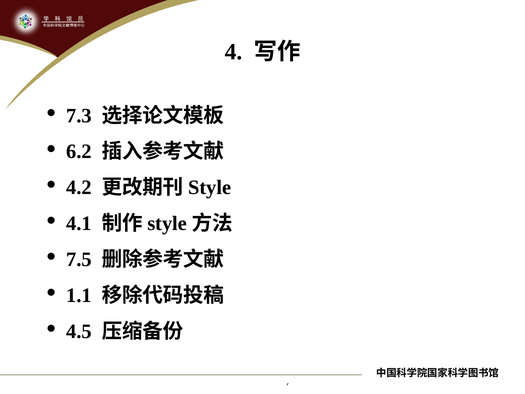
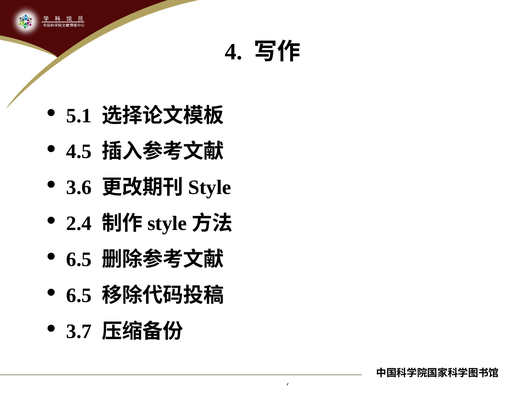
7.3: 7.3 -> 5.1 (79, 116)
6.2: 6.2 -> 4.5 (79, 151)
4.2: 4.2 -> 3.6 (79, 187)
4.1: 4.1 -> 2.4 (79, 223)
7.5: 7.5 -> 6.5 (79, 259)
1.1: 1.1 -> 6.5 (79, 295)
4.5: 4.5 -> 3.7 (79, 331)
